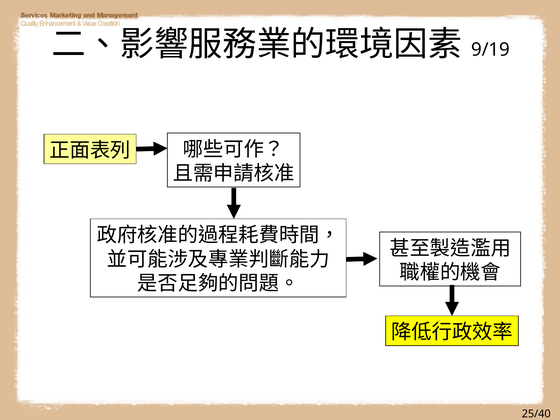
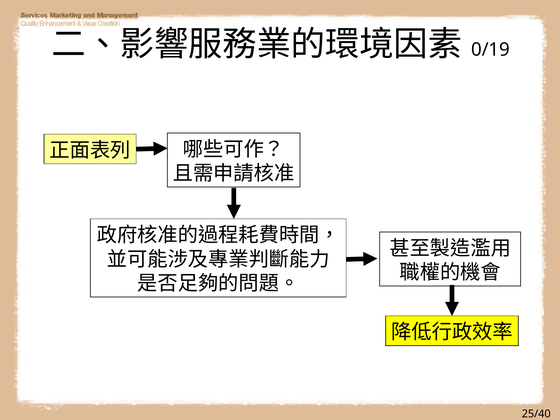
9/19: 9/19 -> 0/19 (491, 50)
